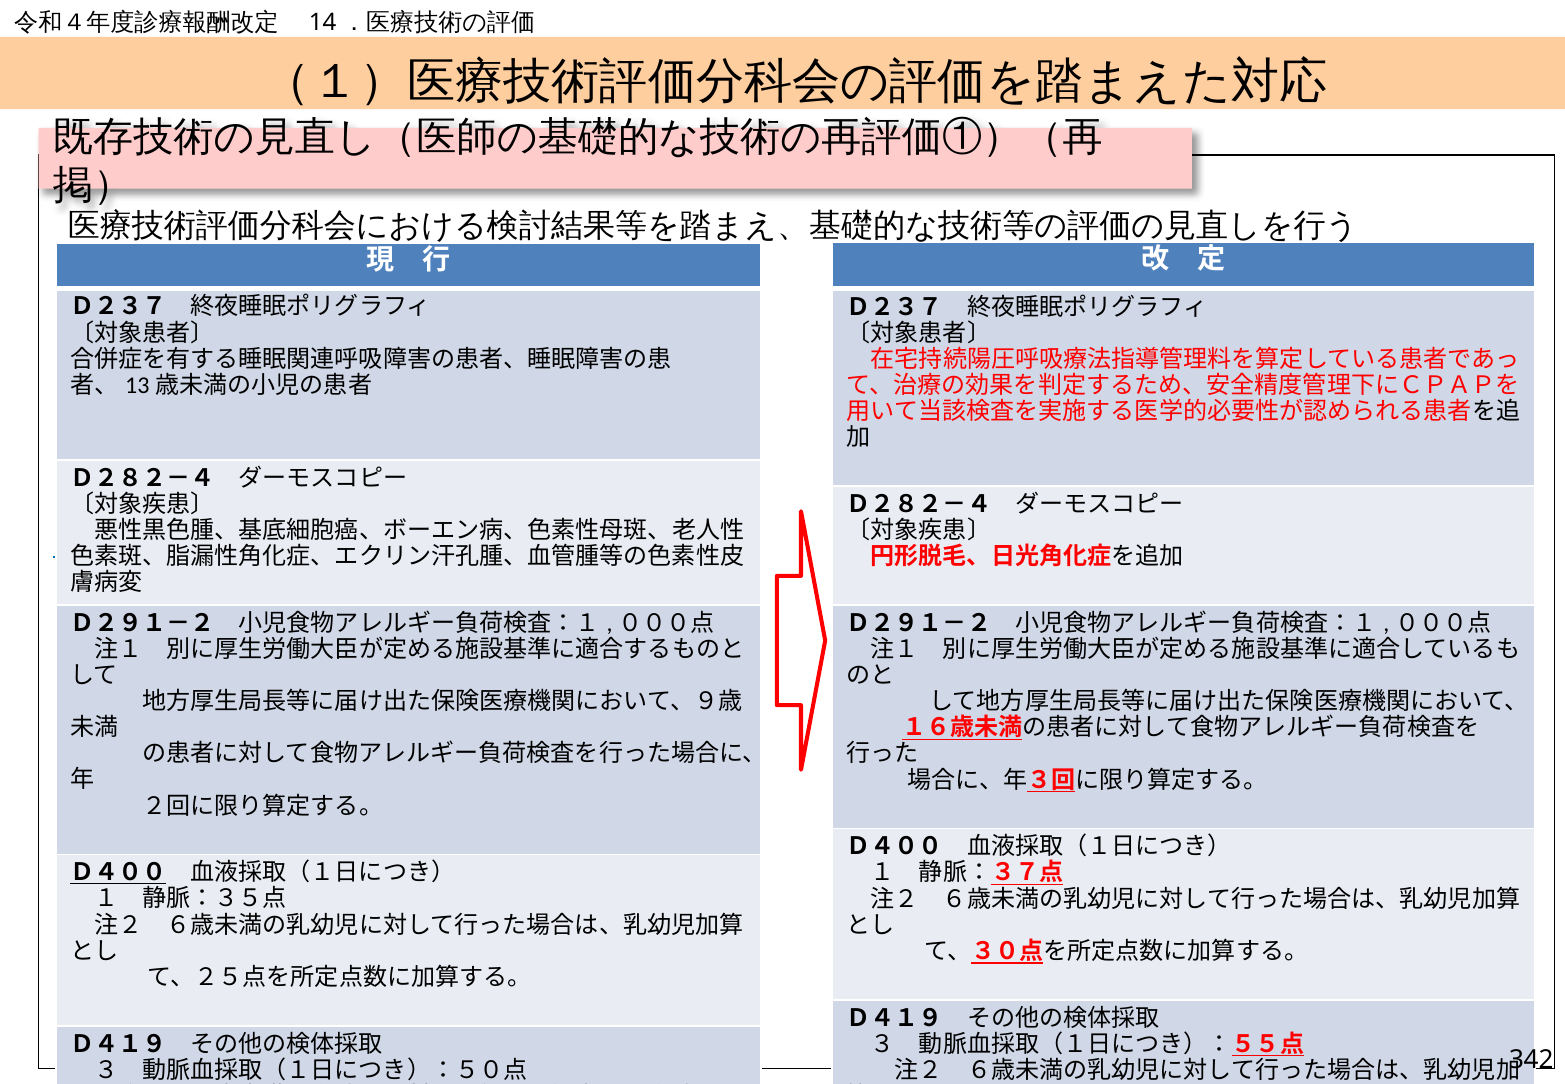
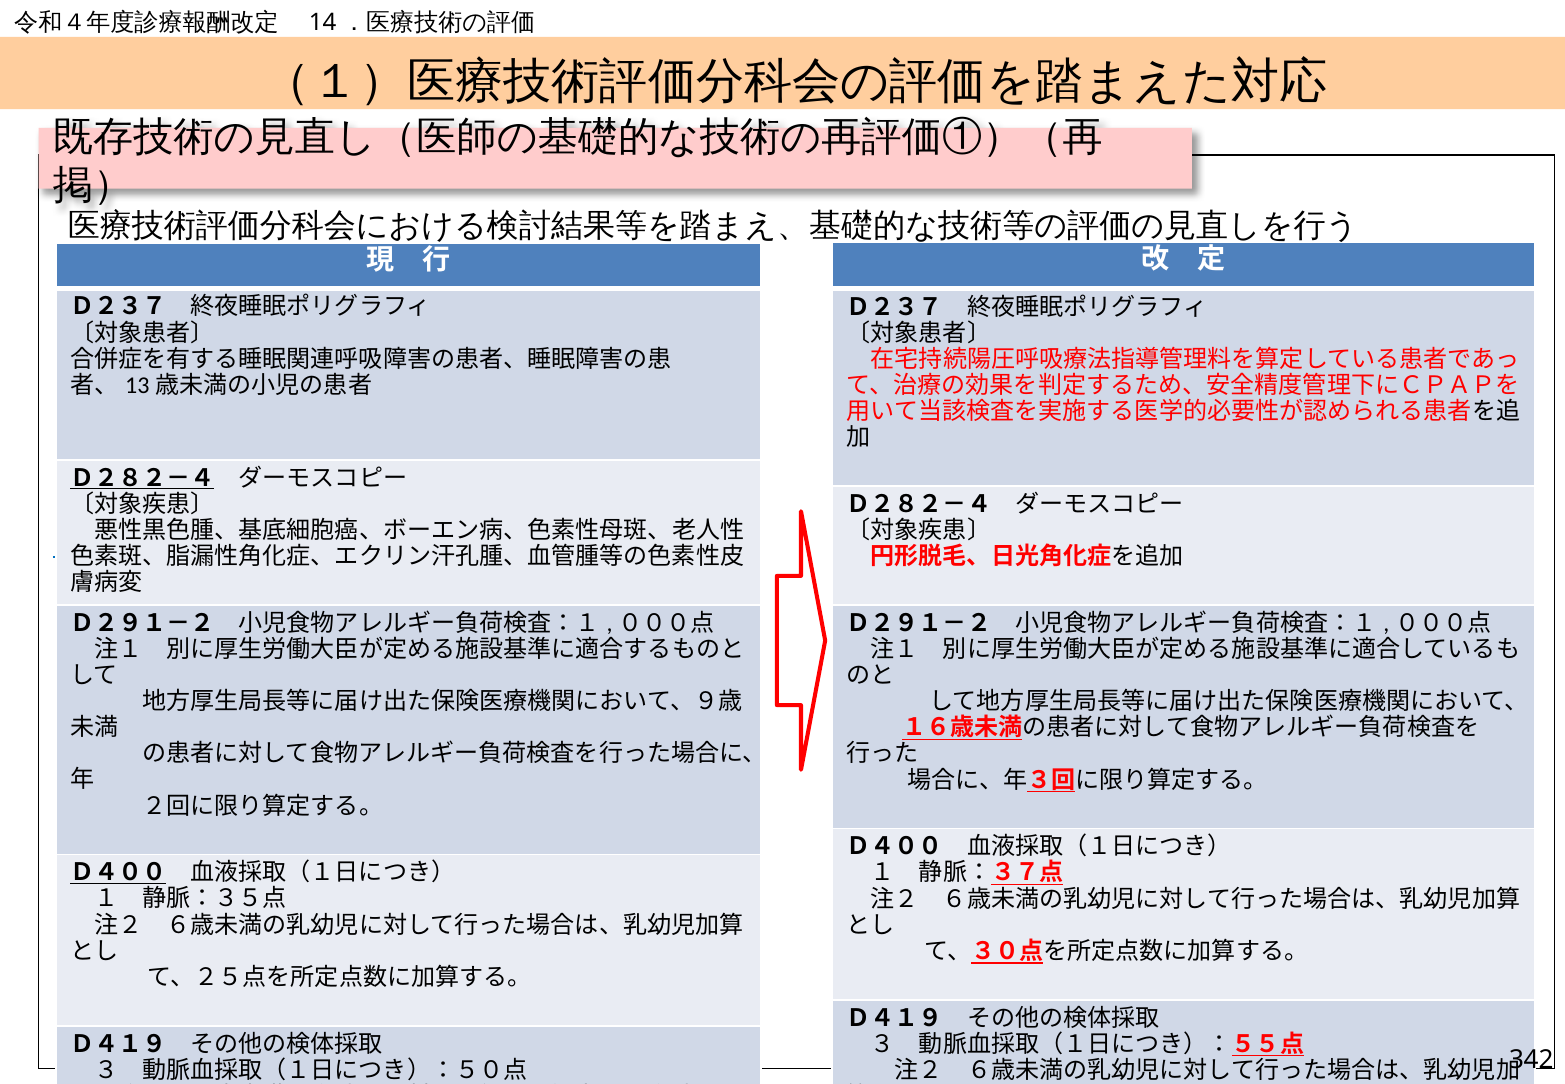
Ｄ２８２－４ underline: none -> present (142, 478)
